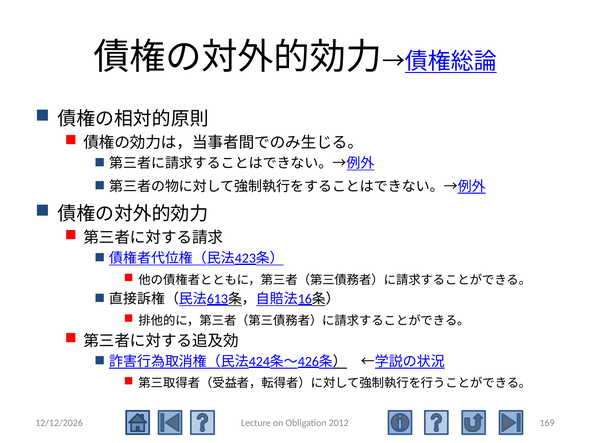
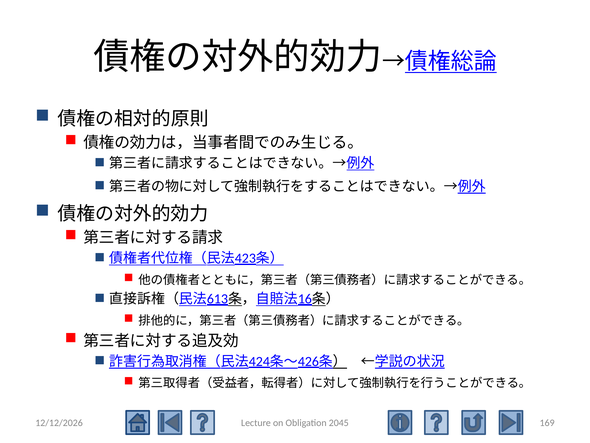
2012: 2012 -> 2045 (339, 423)
